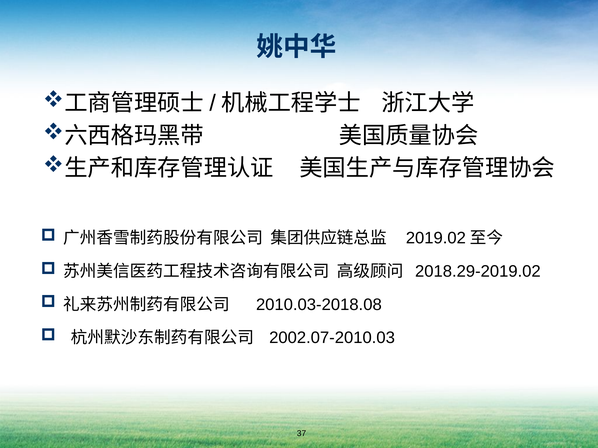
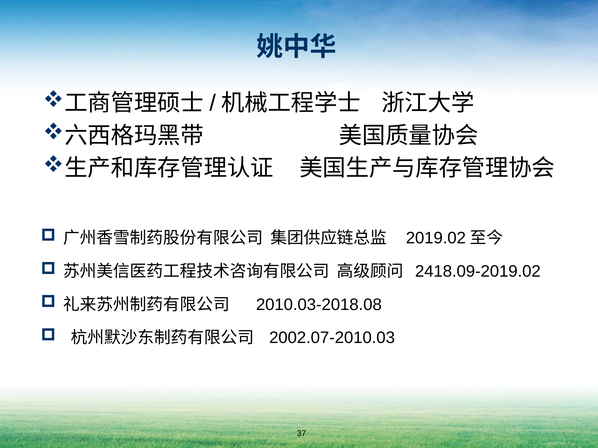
2018.29-2019.02: 2018.29-2019.02 -> 2418.09-2019.02 (478, 272)
